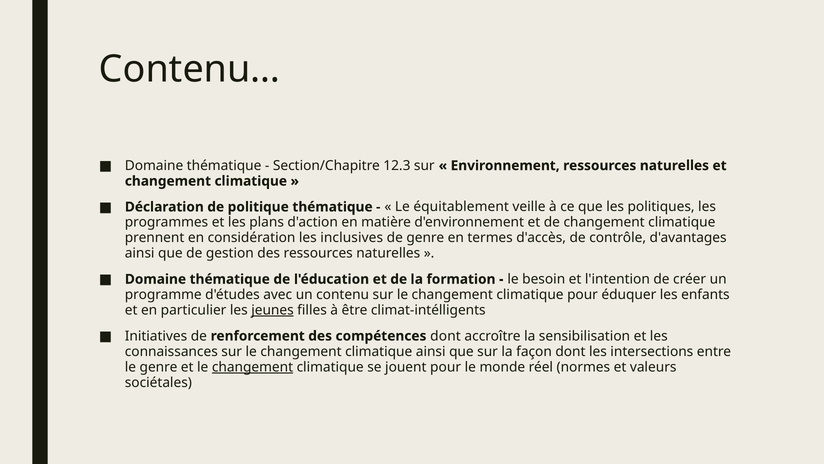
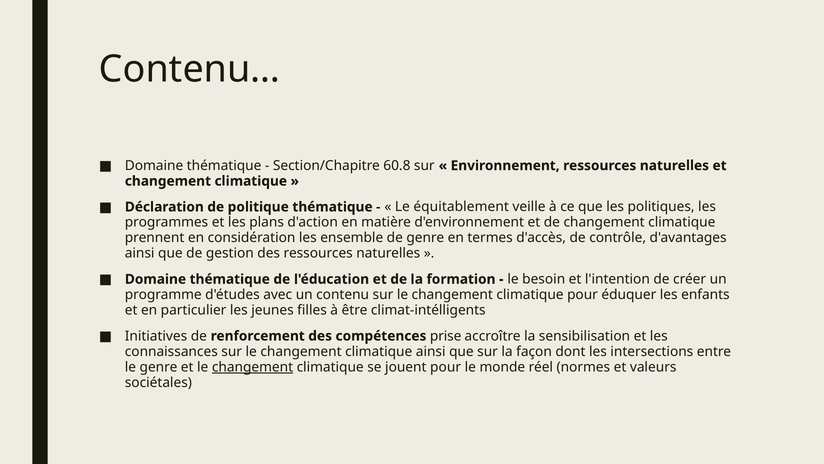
12.3: 12.3 -> 60.8 (397, 165)
inclusives: inclusives -> ensemble (352, 238)
jeunes underline: present -> none (273, 310)
compétences dont: dont -> prise (446, 336)
